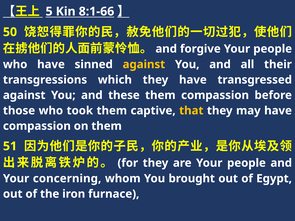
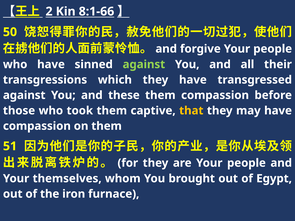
5: 5 -> 2 (49, 11)
against colour: yellow -> light green (144, 64)
concerning: concerning -> themselves (67, 179)
